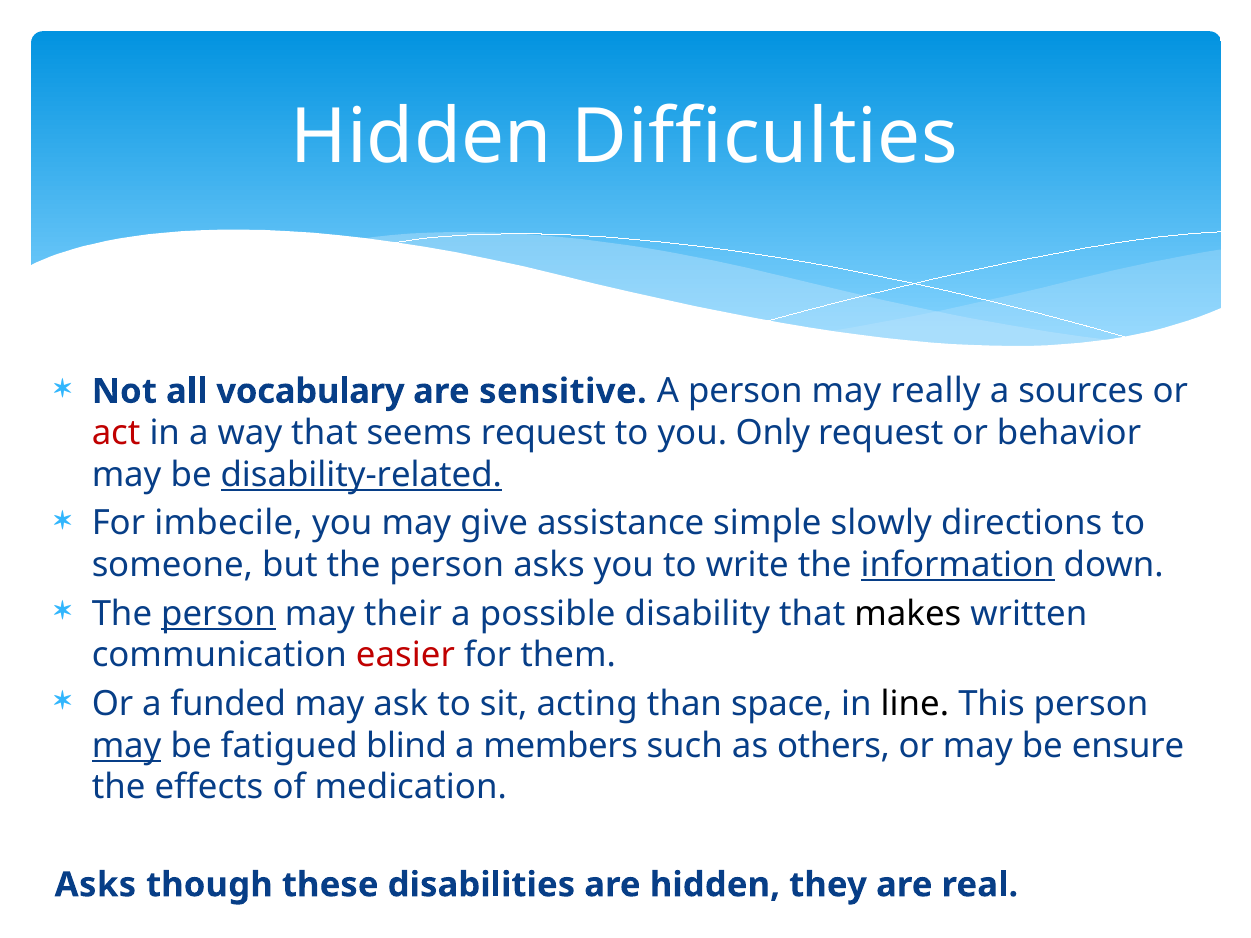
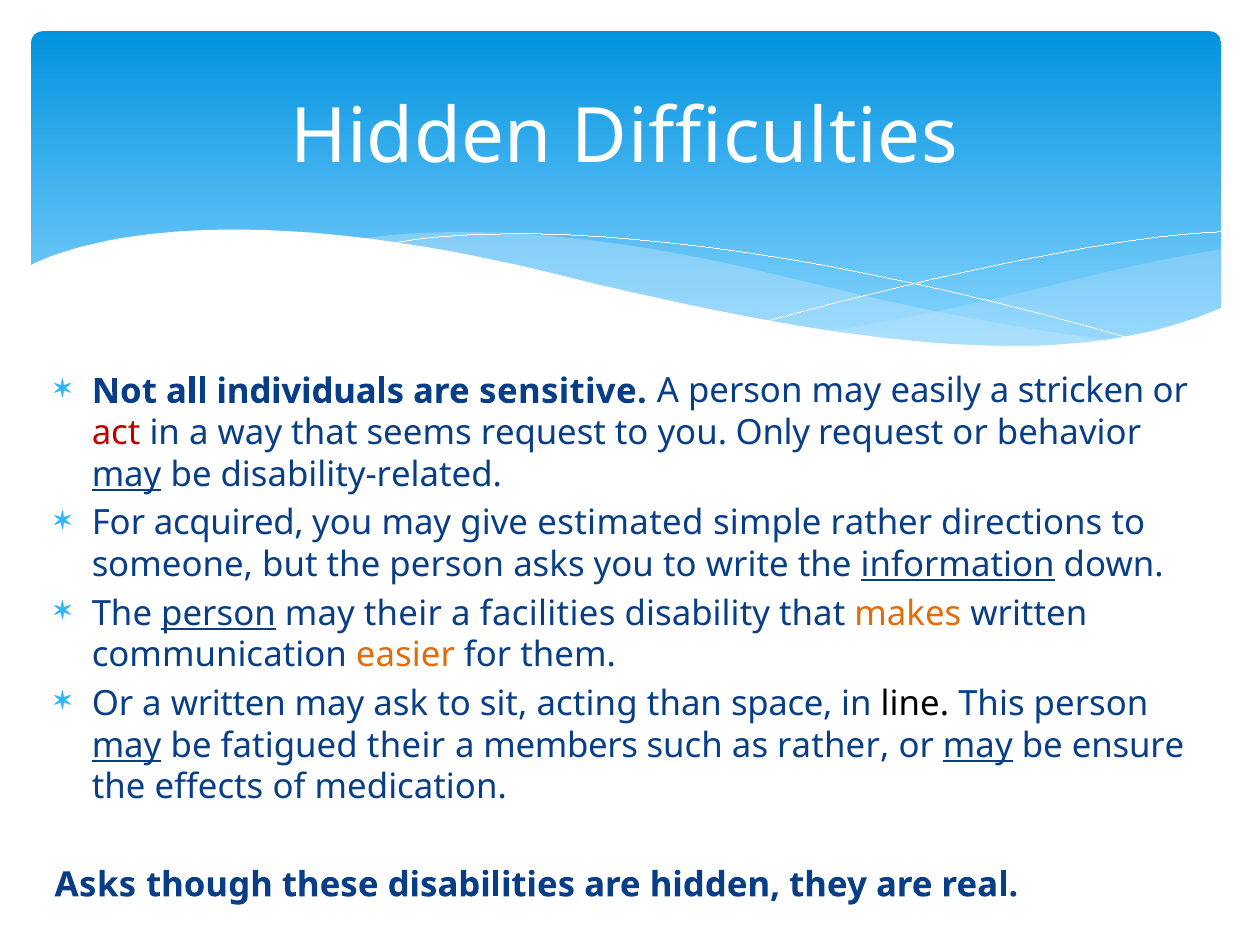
vocabulary: vocabulary -> individuals (310, 391)
really: really -> easily (936, 391)
sources: sources -> stricken (1081, 391)
may underline: none -> present (127, 475)
disability-related underline: present -> none (361, 475)
imbecile: imbecile -> acquired (229, 524)
assistance: assistance -> estimated (620, 524)
simple slowly: slowly -> rather (881, 524)
possible: possible -> facilities (548, 614)
makes colour: black -> orange (908, 614)
easier colour: red -> orange (405, 656)
a funded: funded -> written (228, 704)
fatigued blind: blind -> their (406, 746)
as others: others -> rather (833, 746)
may underline: none -> present (978, 746)
